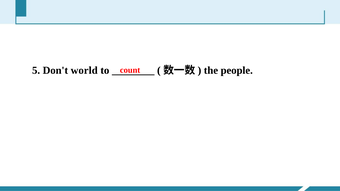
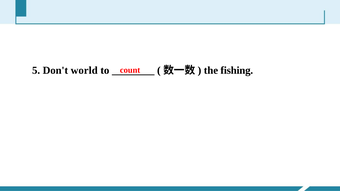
people: people -> fishing (237, 71)
